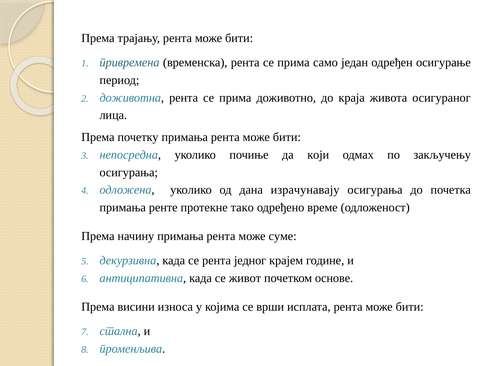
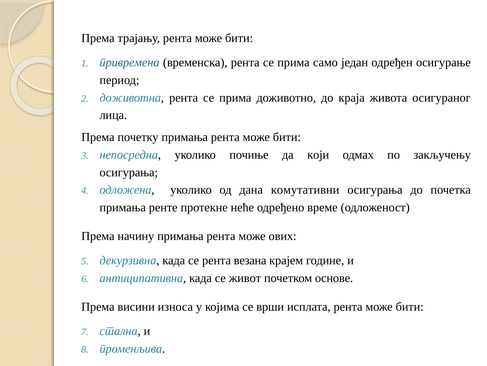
израчунавају: израчунавају -> комутативни (305, 189)
тако: тако -> неће (242, 207)
суме: суме -> ових (283, 236)
једног: једног -> везана (250, 260)
